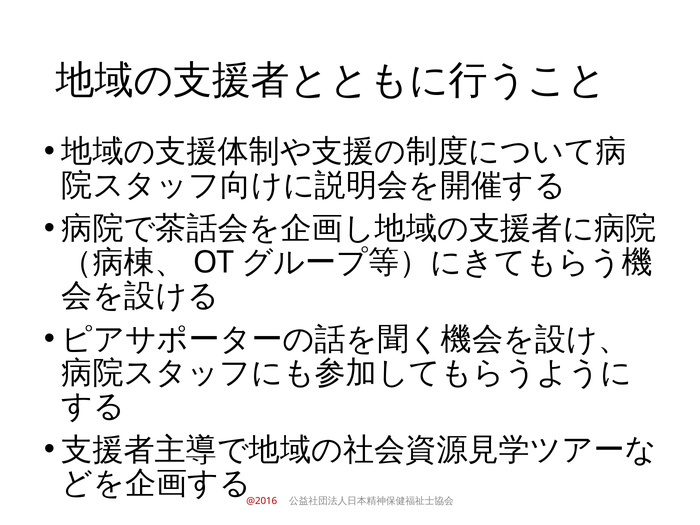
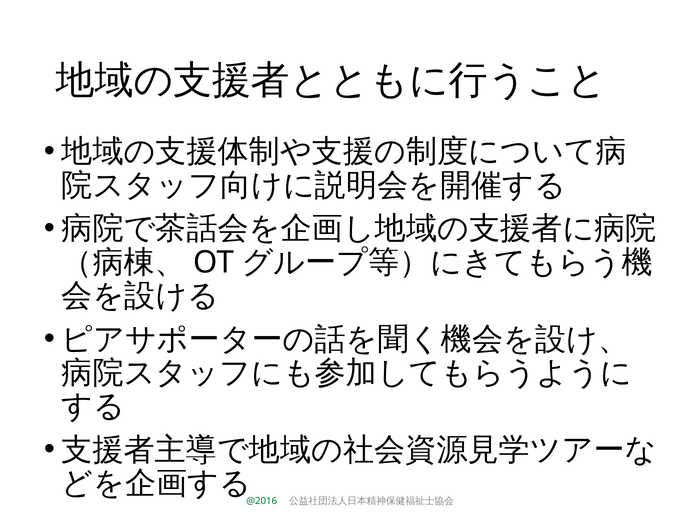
@2016 colour: red -> green (262, 501)
